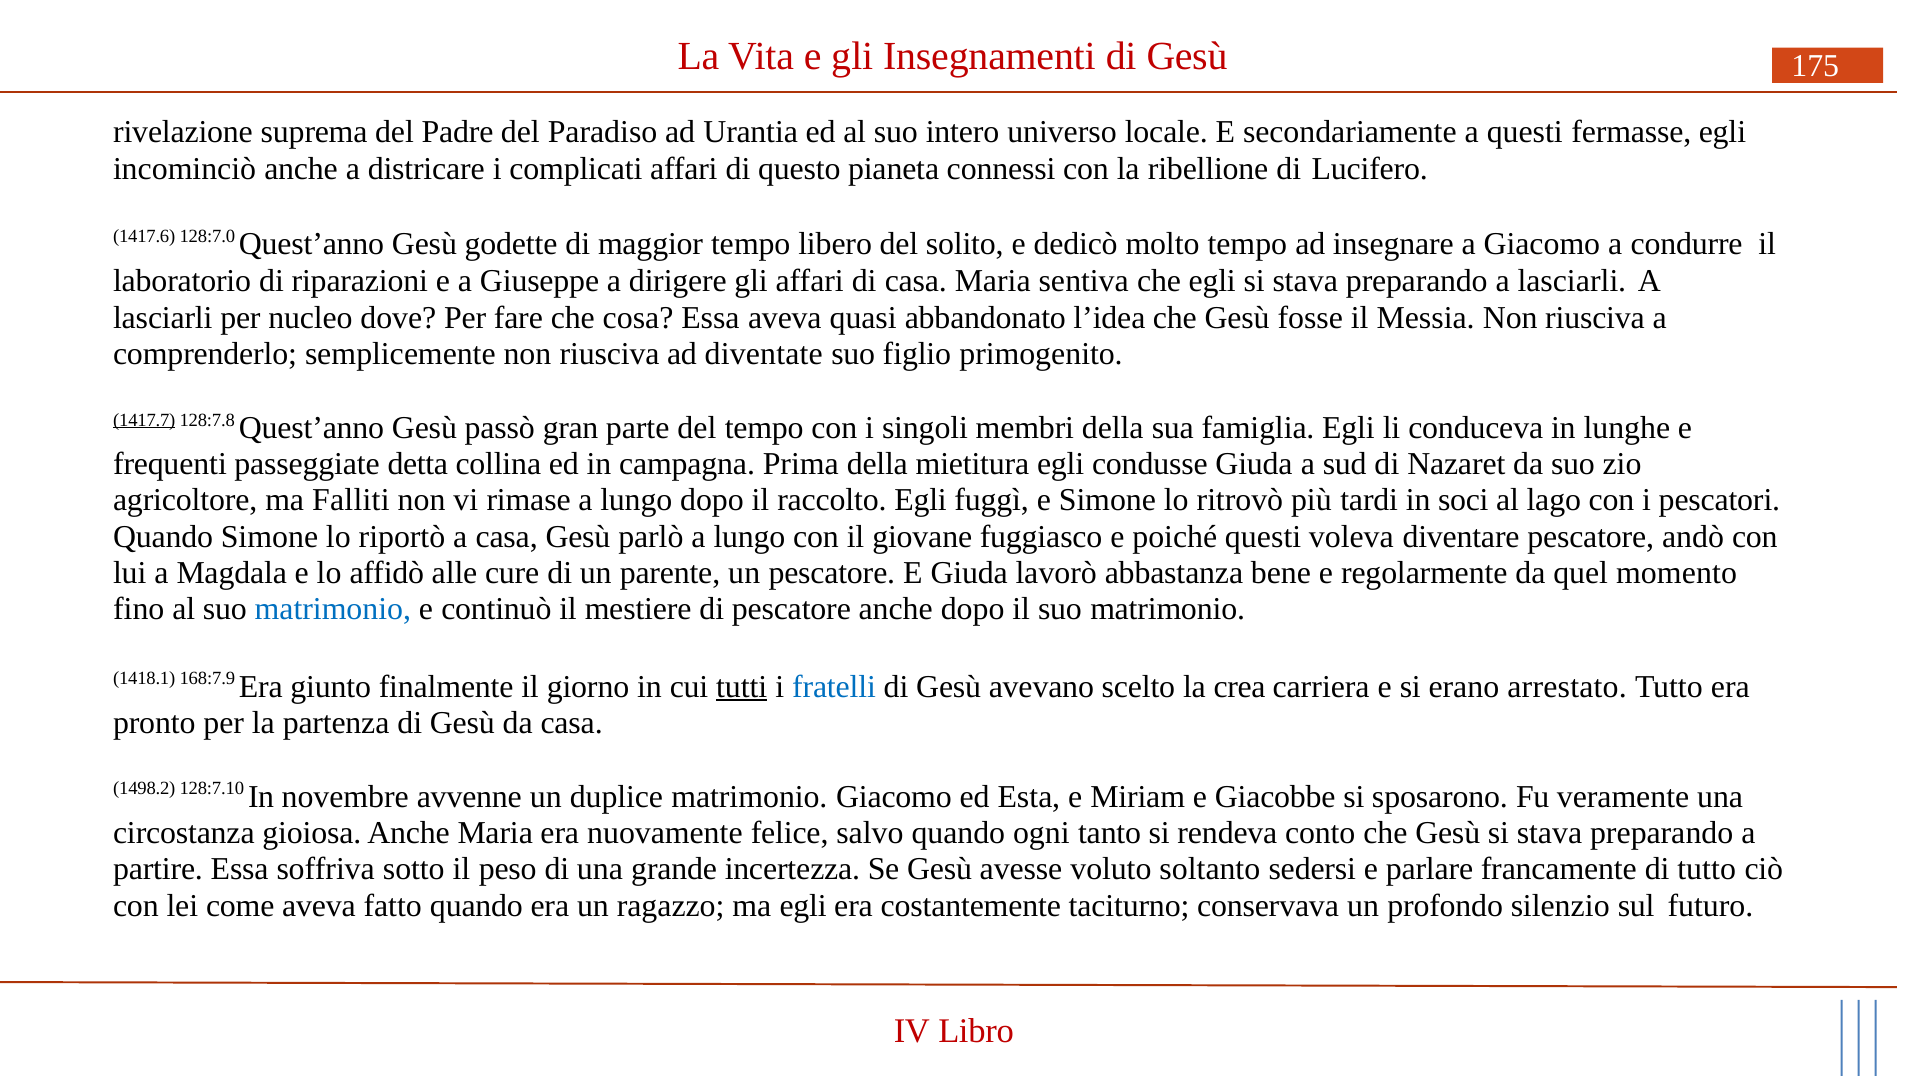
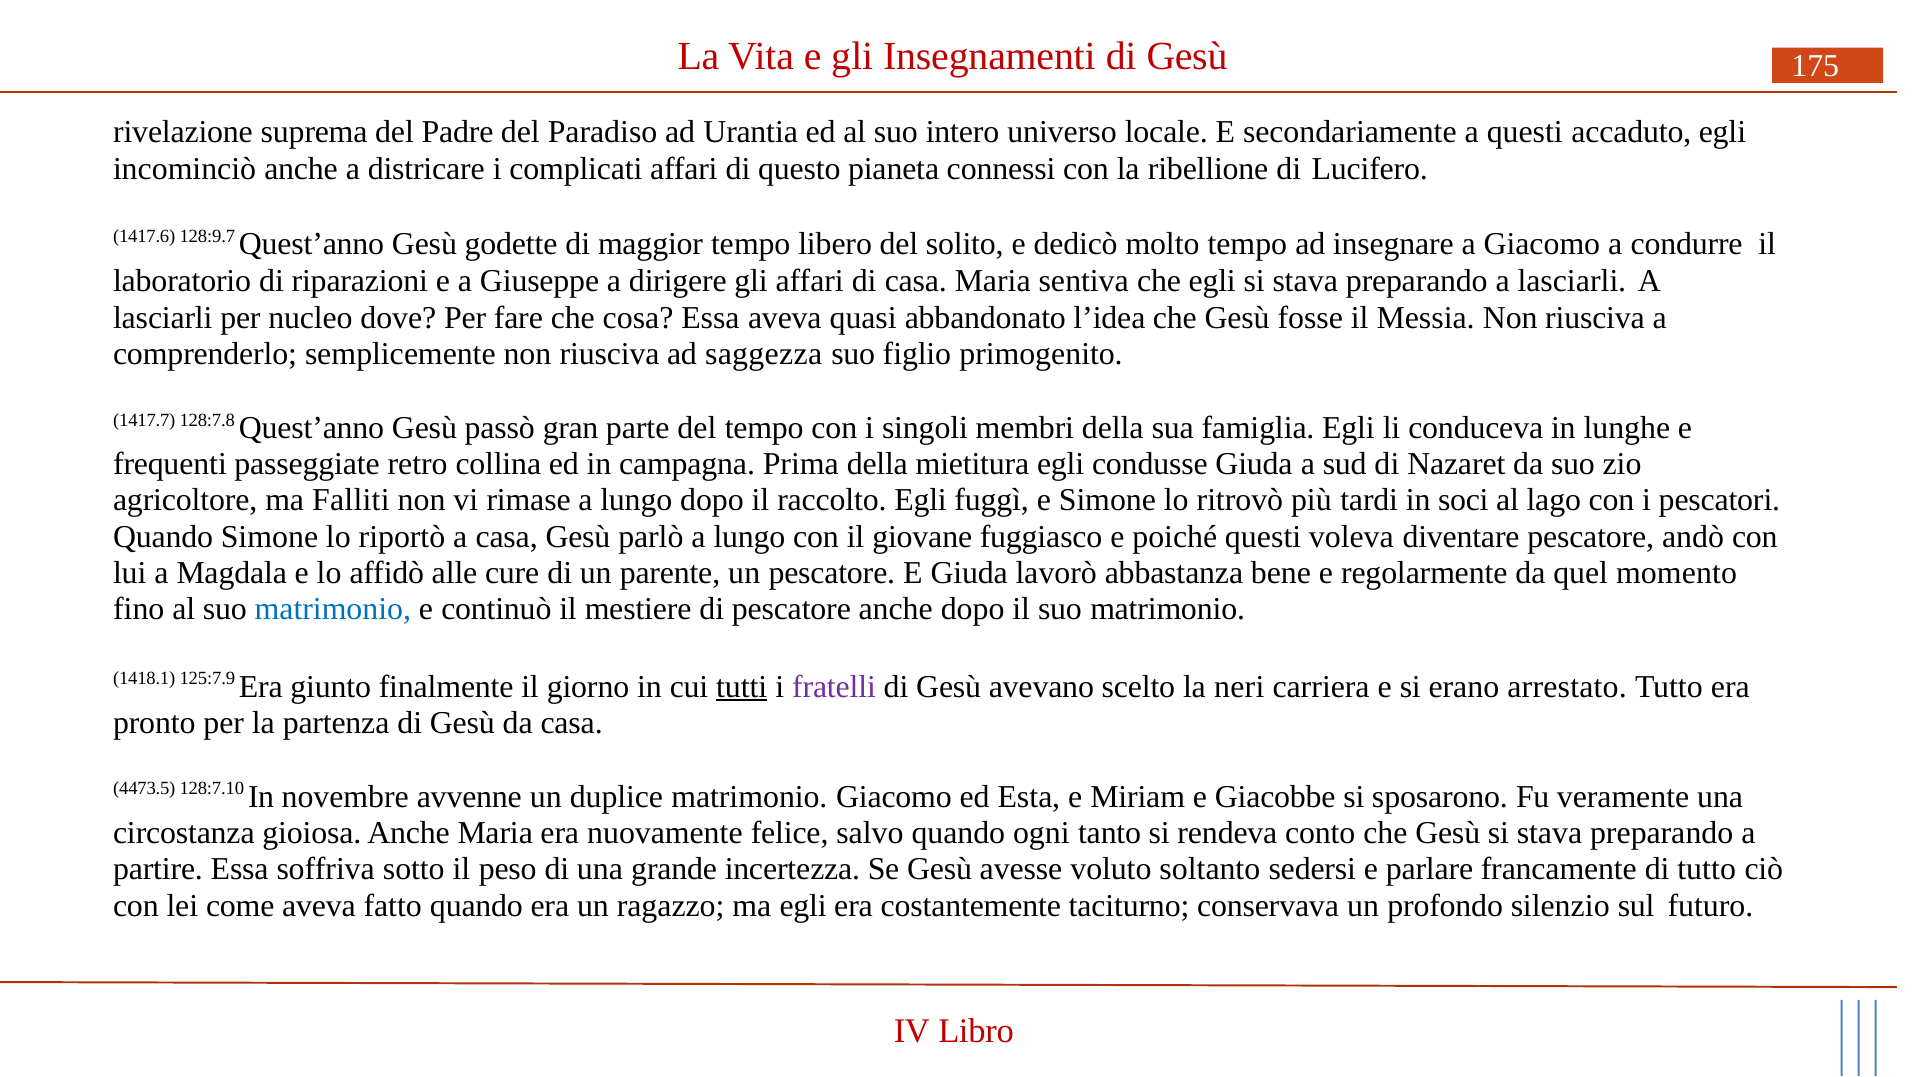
fermasse: fermasse -> accaduto (1631, 132)
128:7.0: 128:7.0 -> 128:9.7 (207, 237)
diventate: diventate -> saggezza (764, 354)
1417.7 underline: present -> none (144, 420)
detta: detta -> retro (418, 464)
168:7.9: 168:7.9 -> 125:7.9 (207, 679)
fratelli colour: blue -> purple (834, 687)
crea: crea -> neri (1239, 687)
1498.2: 1498.2 -> 4473.5 (144, 789)
